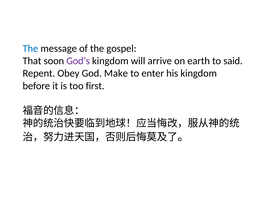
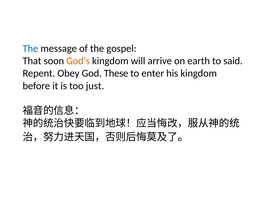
God’s colour: purple -> orange (78, 61)
Make: Make -> These (116, 73)
first: first -> just (95, 86)
